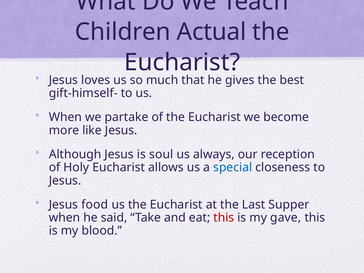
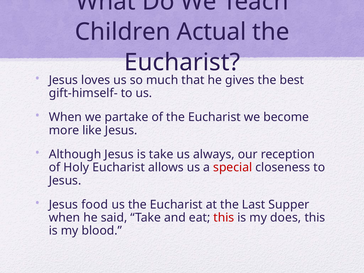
is soul: soul -> take (161, 154)
special colour: blue -> red (233, 167)
gave: gave -> does (286, 218)
